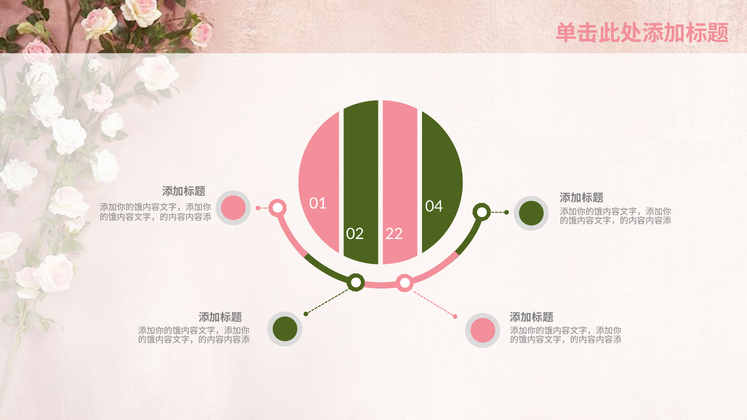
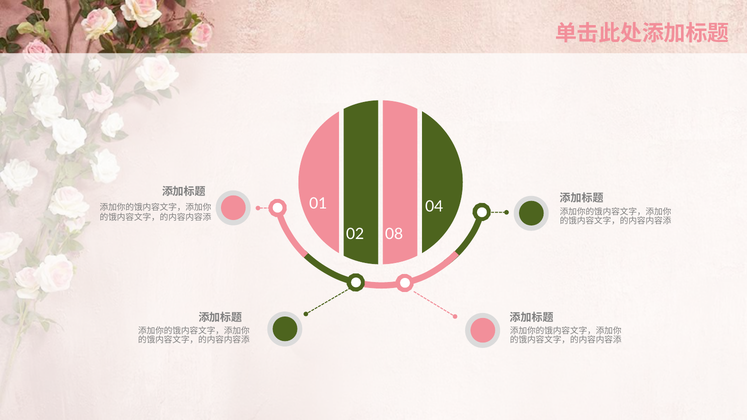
22: 22 -> 08 (394, 234)
